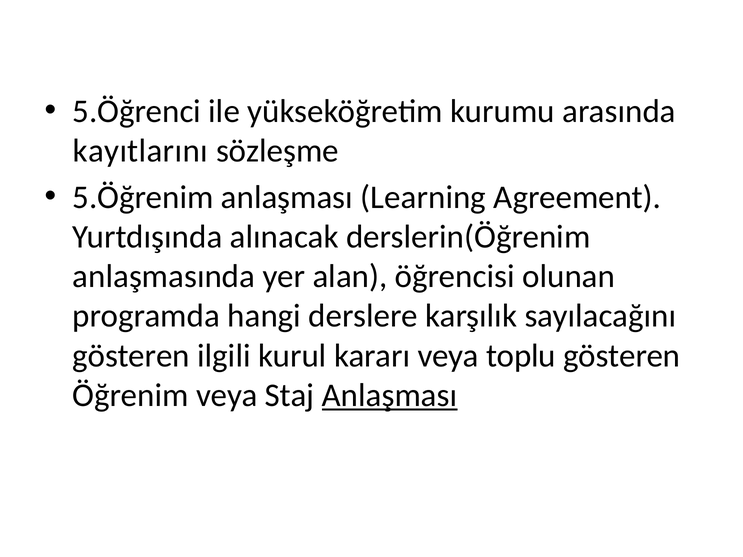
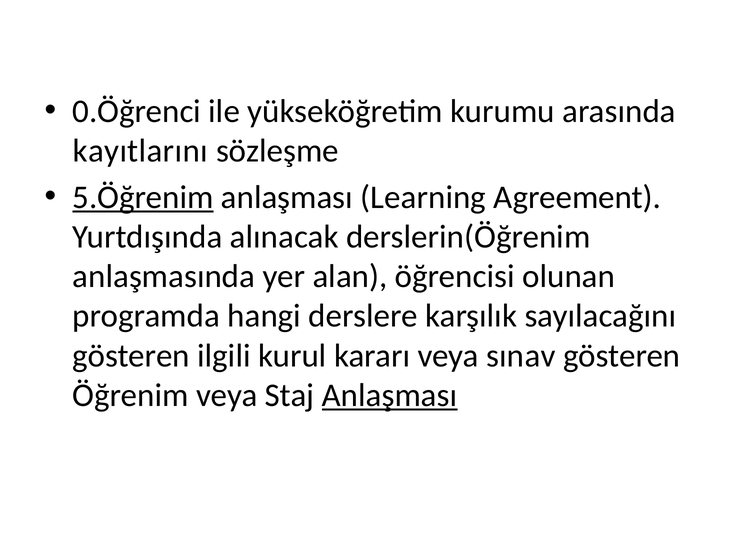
5.Öğrenci: 5.Öğrenci -> 0.Öğrenci (137, 111)
5.Öğrenim underline: none -> present (143, 197)
toplu: toplu -> sınav (521, 356)
